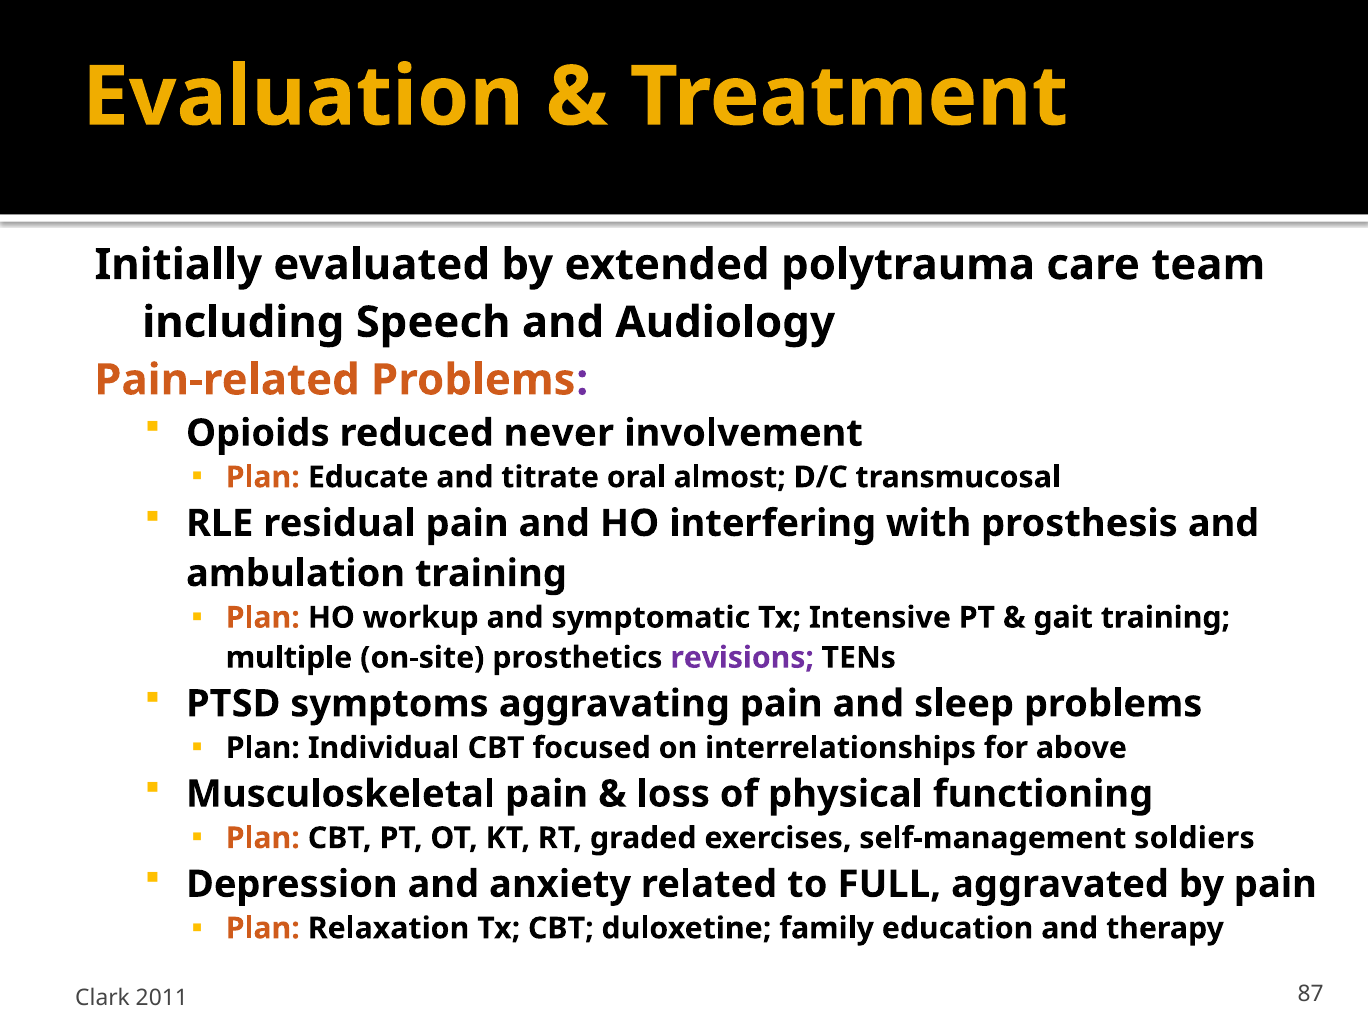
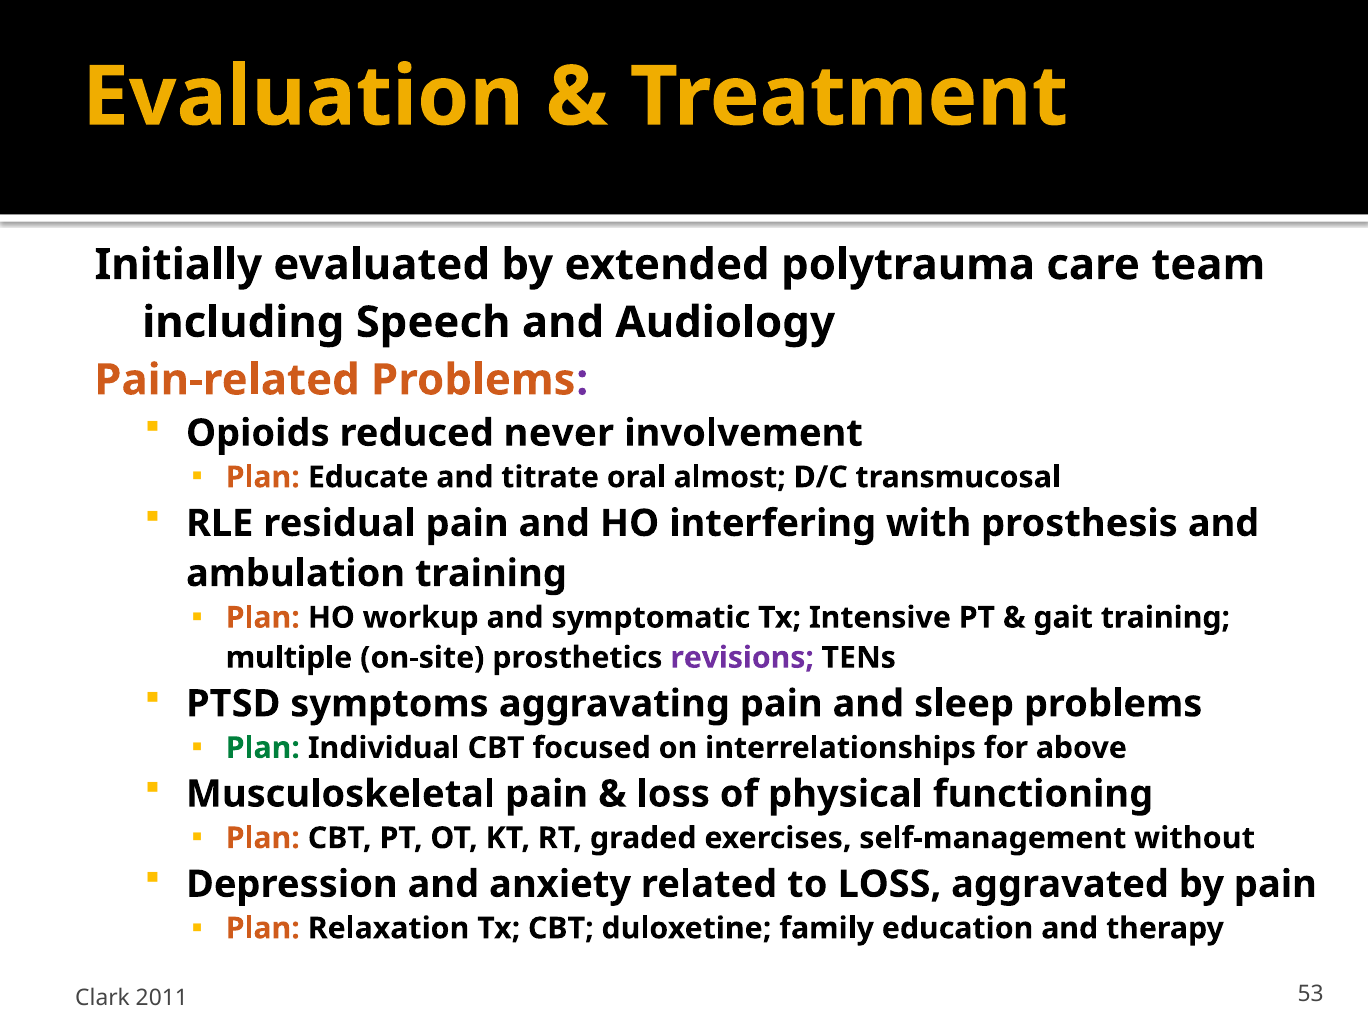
Plan colour: black -> green (263, 748)
soldiers: soldiers -> without (1195, 838)
to FULL: FULL -> LOSS (889, 884)
87: 87 -> 53 (1311, 994)
